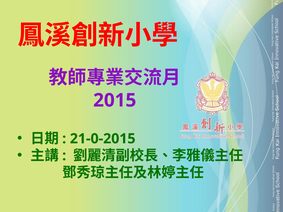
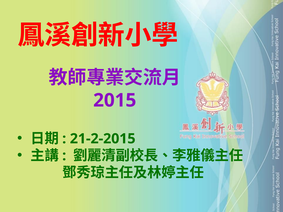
21-0-2015: 21-0-2015 -> 21-2-2015 (103, 139)
